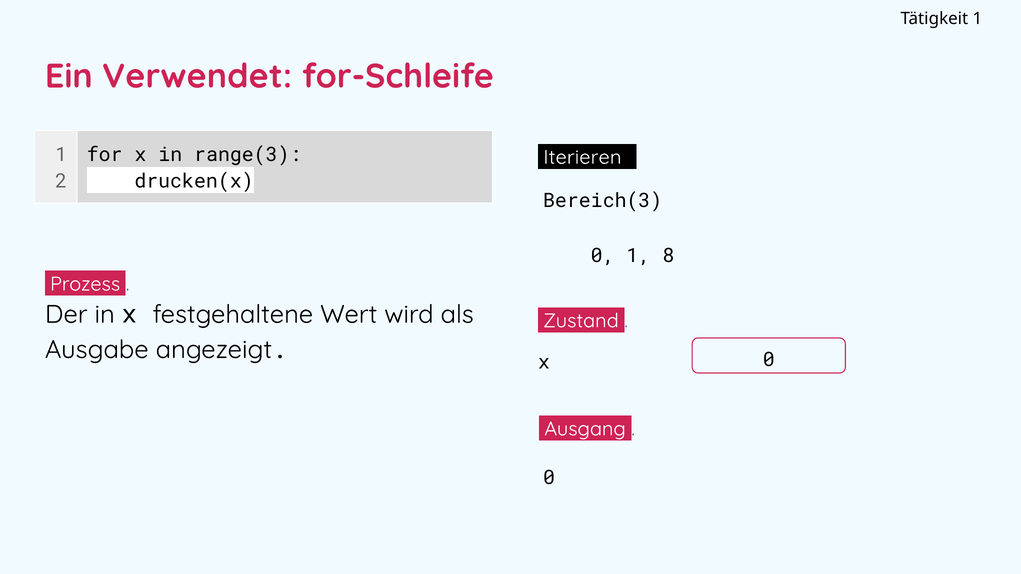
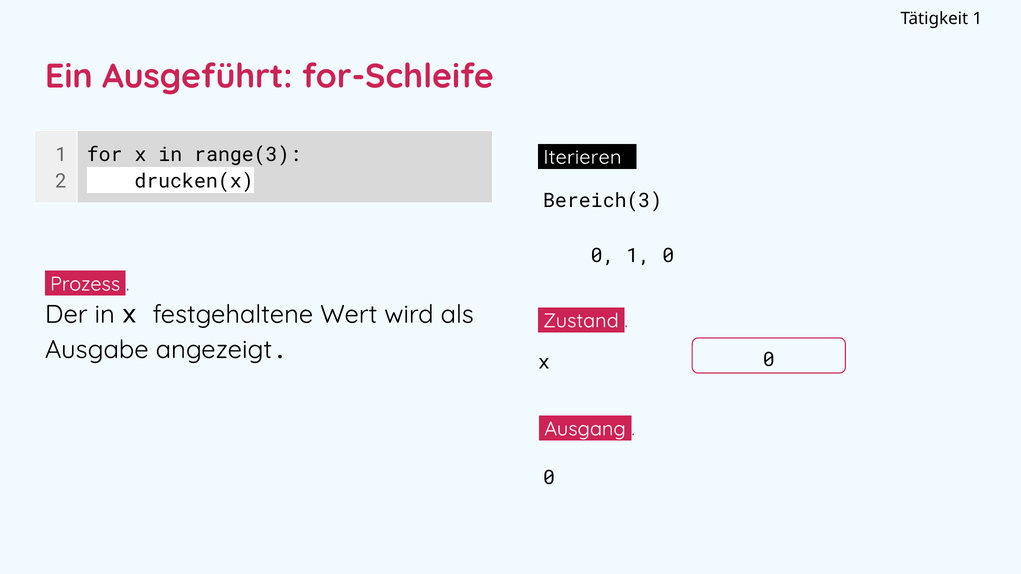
Verwendet: Verwendet -> Ausgeführt (197, 76)
1 8: 8 -> 0 (668, 256)
